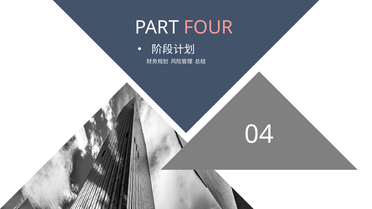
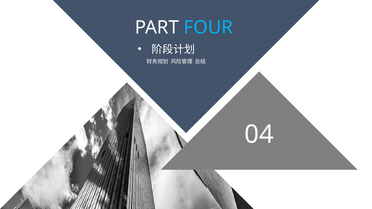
FOUR colour: pink -> light blue (208, 28)
